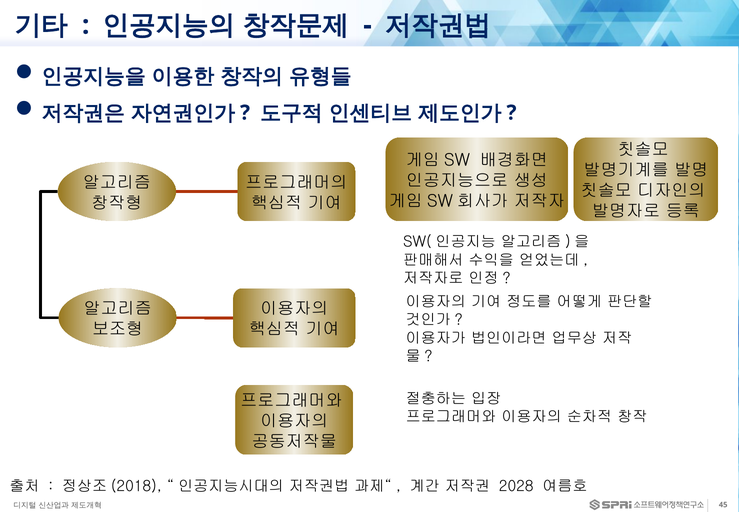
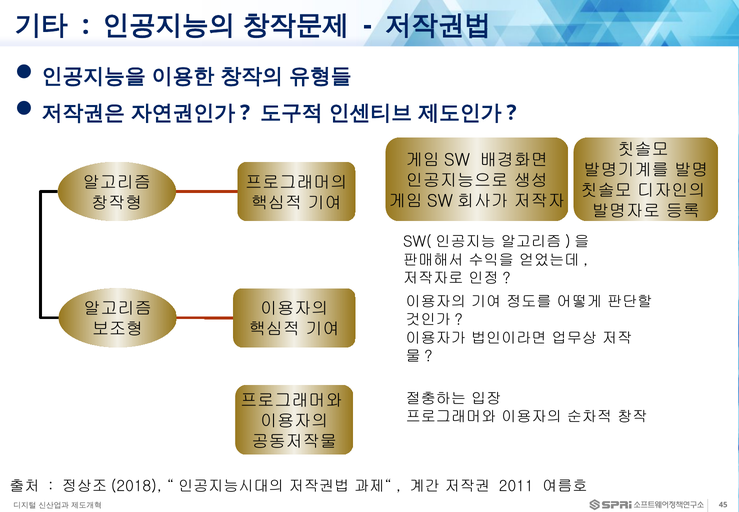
2028: 2028 -> 2011 (516, 486)
